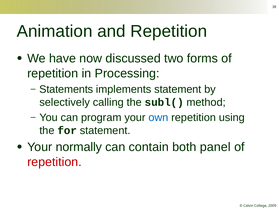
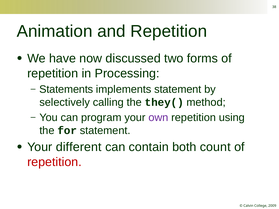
subl(: subl( -> they( (164, 102)
own colour: blue -> purple (158, 118)
normally: normally -> different (79, 147)
panel: panel -> count (215, 147)
